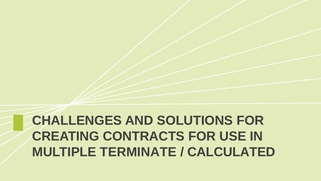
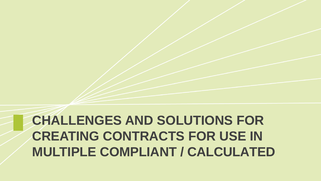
TERMINATE: TERMINATE -> COMPLIANT (138, 152)
